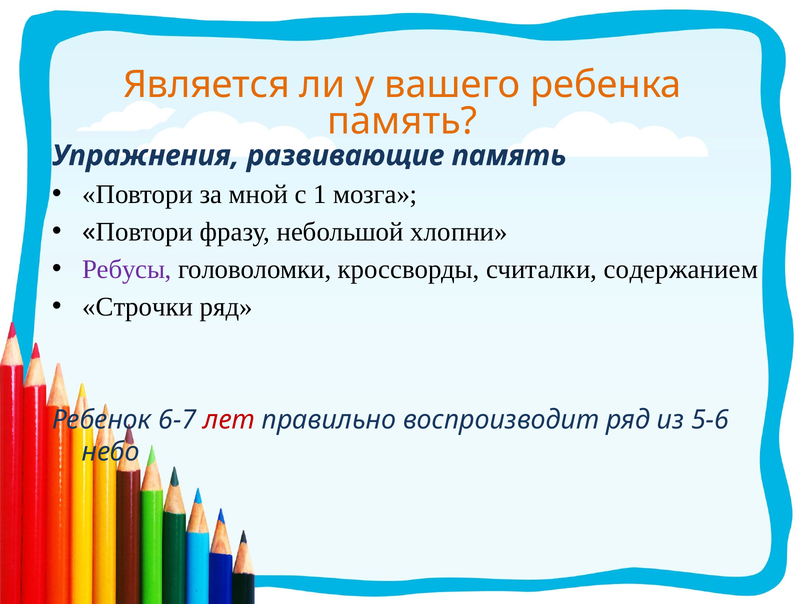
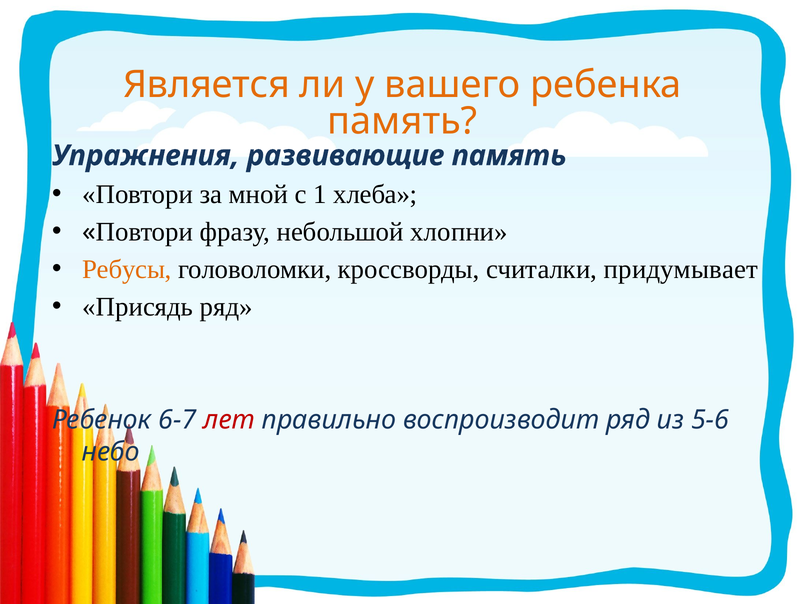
мозга: мозга -> хлеба (375, 194)
Ребусы colour: purple -> orange (127, 269)
содержанием: содержанием -> придумывает (681, 269)
Строчки: Строчки -> Присядь (138, 307)
